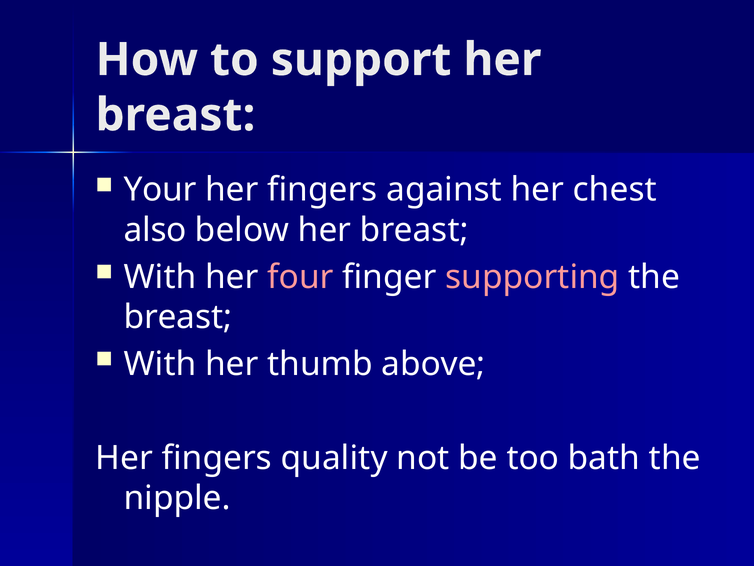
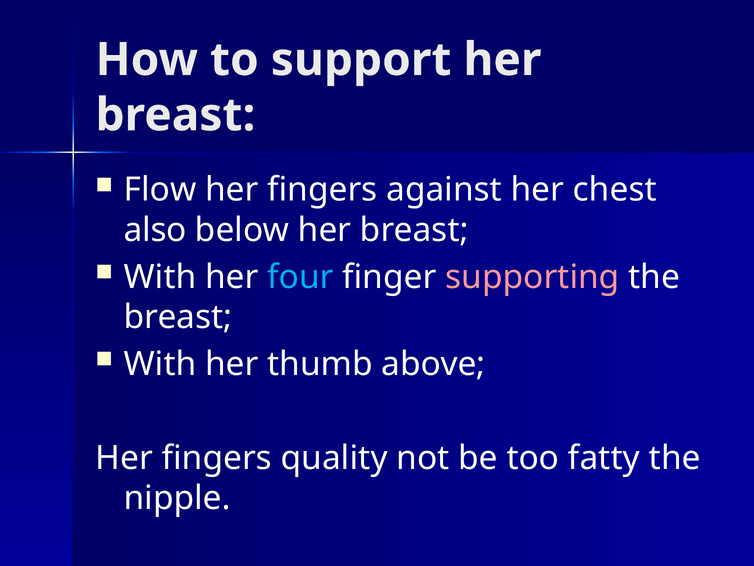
Your: Your -> Flow (160, 190)
four colour: pink -> light blue (300, 277)
bath: bath -> fatty (604, 458)
